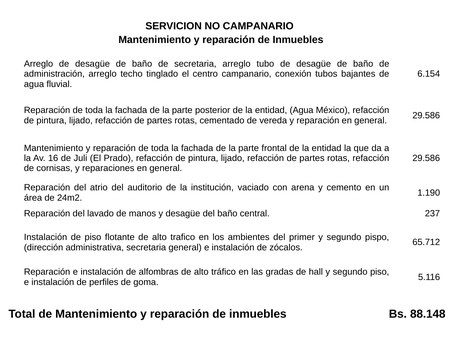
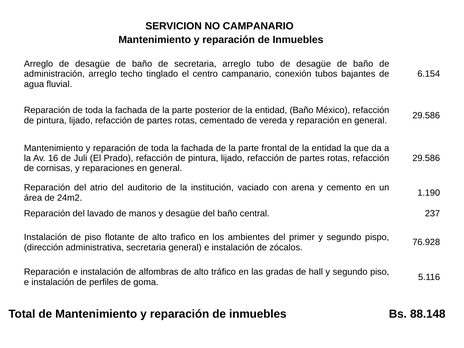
entidad Agua: Agua -> Baño (302, 110)
65.712: 65.712 -> 76.928 (426, 242)
